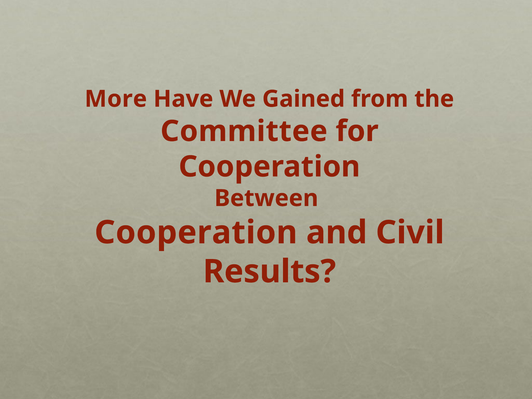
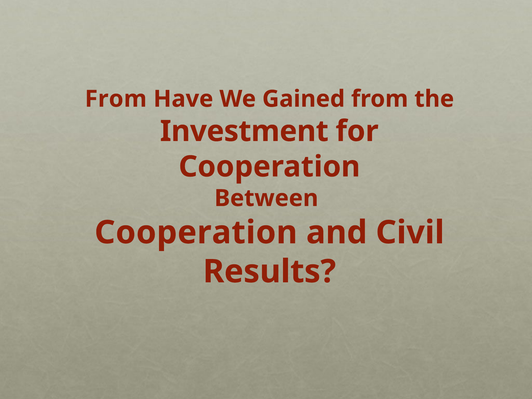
More: More -> From (116, 99)
Committee: Committee -> Investment (244, 131)
